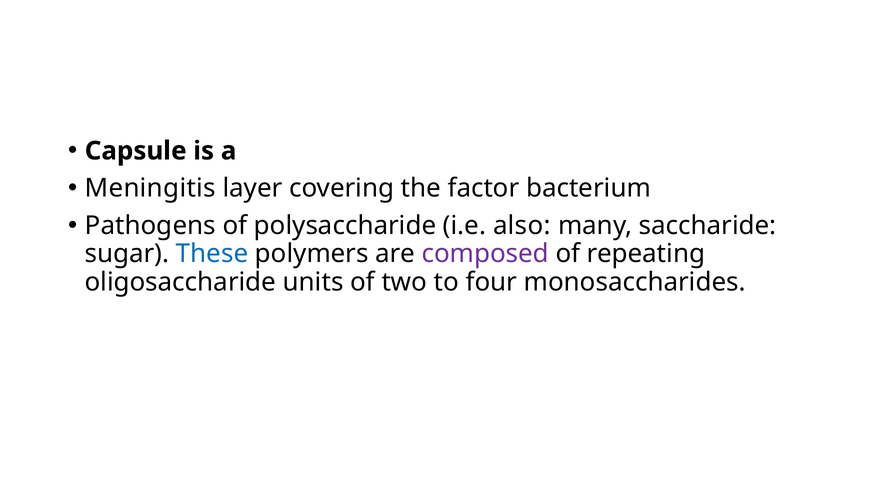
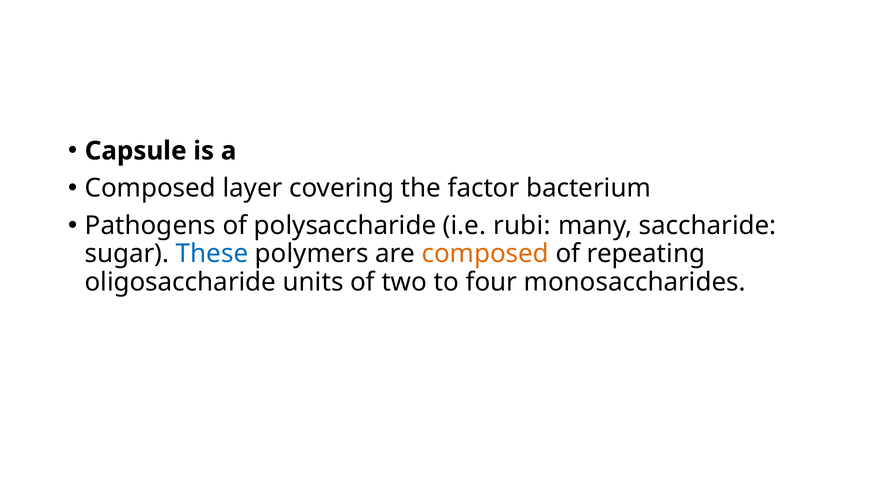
Meningitis: Meningitis -> Composed (150, 188)
also: also -> rubi (522, 226)
composed colour: purple -> orange (485, 254)
